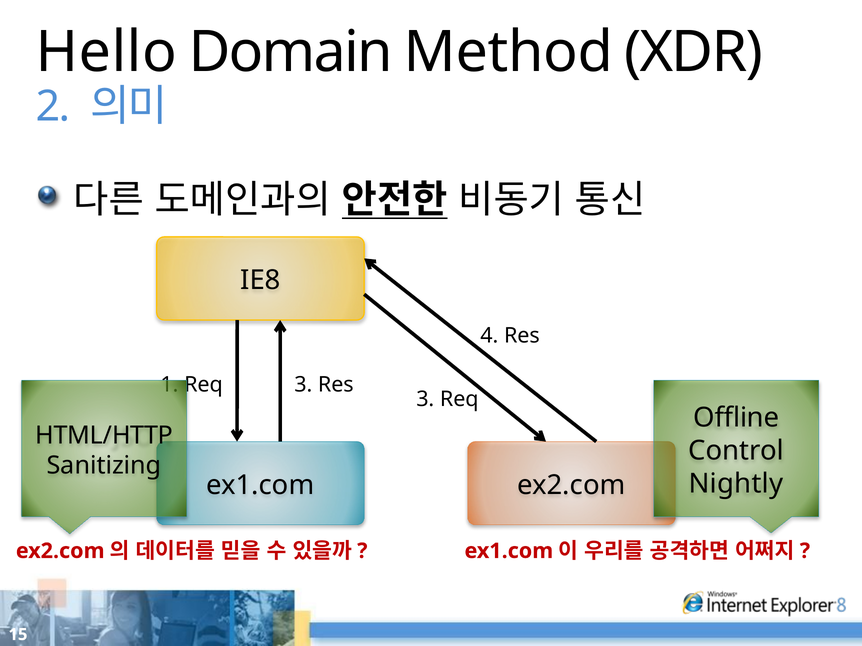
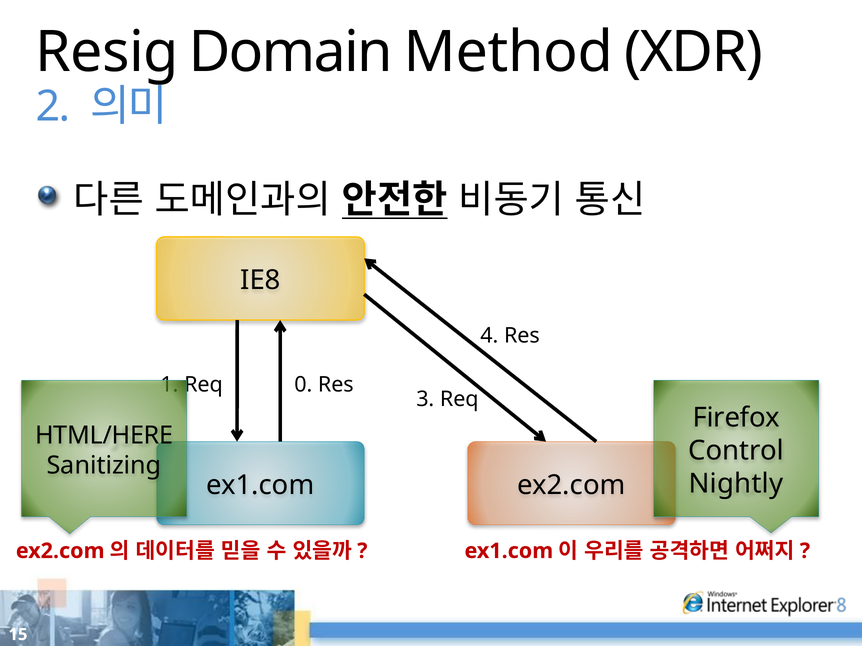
Hello: Hello -> Resig (107, 52)
3: 3 -> 0 (303, 385)
Offline: Offline -> Firefox (736, 418)
HTML/HTTP: HTML/HTTP -> HTML/HERE (104, 436)
